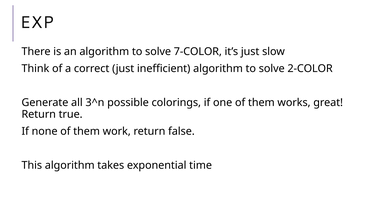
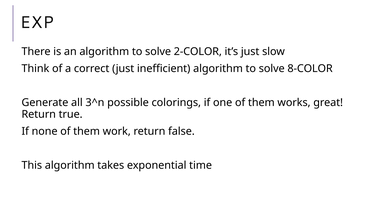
7-COLOR: 7-COLOR -> 2-COLOR (198, 51)
2-COLOR: 2-COLOR -> 8-COLOR (310, 68)
